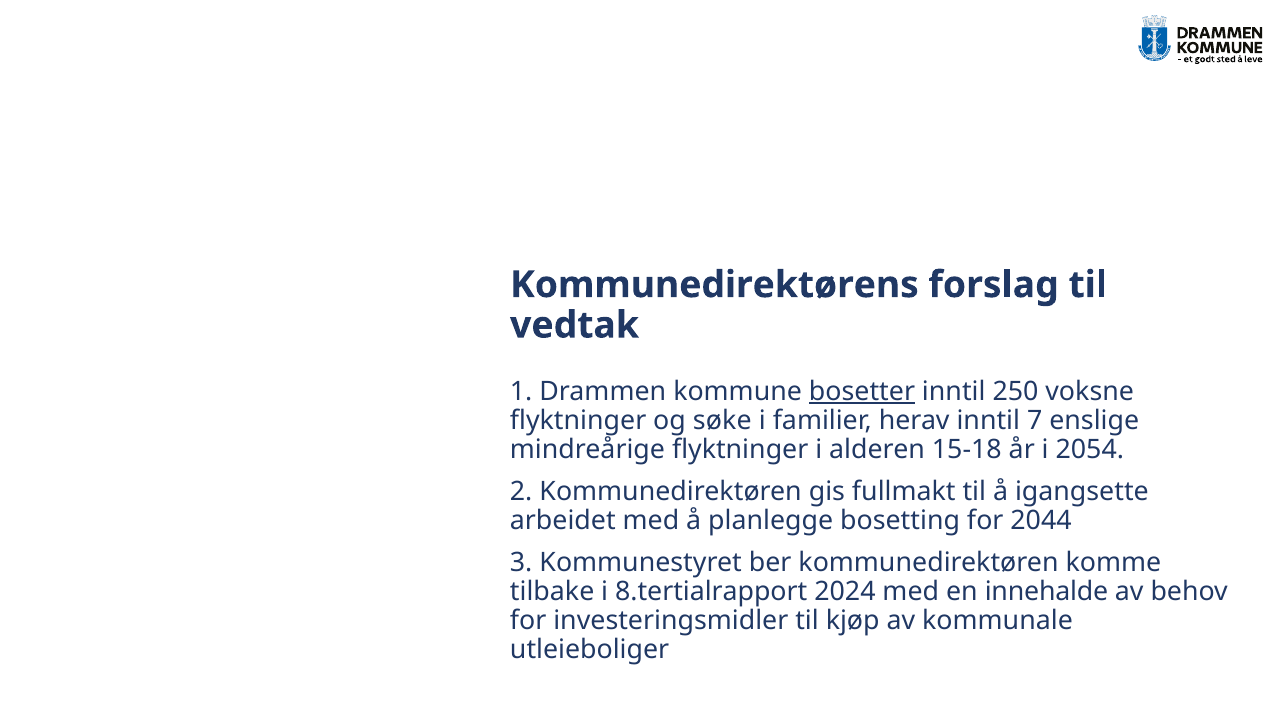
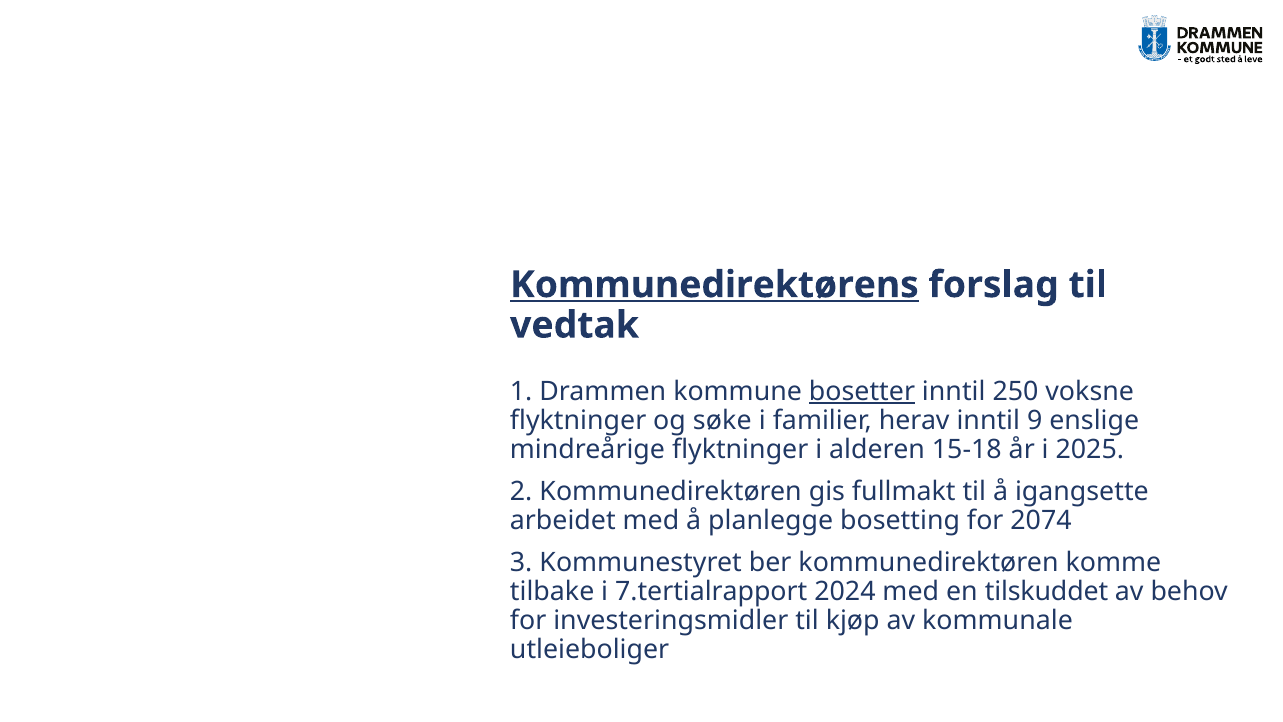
Kommunedirektørens underline: none -> present (714, 285)
7: 7 -> 9 (1035, 420)
2054: 2054 -> 2025 (1090, 449)
2044: 2044 -> 2074 (1041, 520)
8.tertialrapport: 8.tertialrapport -> 7.tertialrapport (711, 591)
innehalde: innehalde -> tilskuddet (1046, 591)
